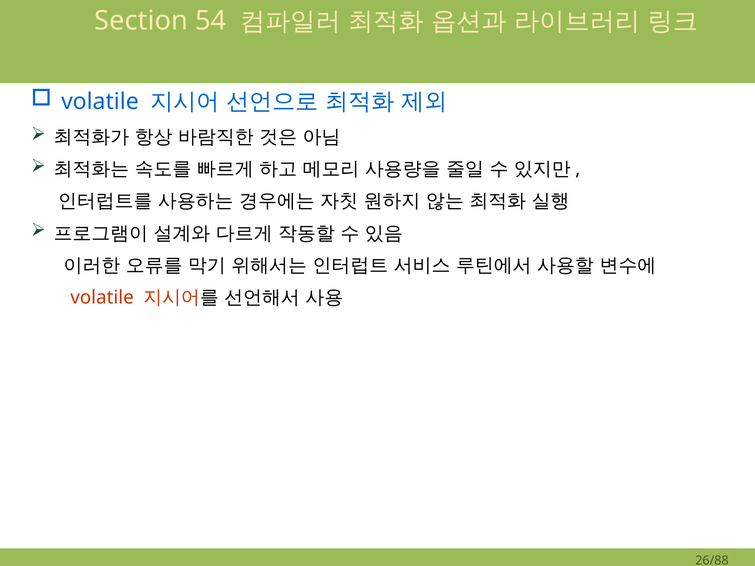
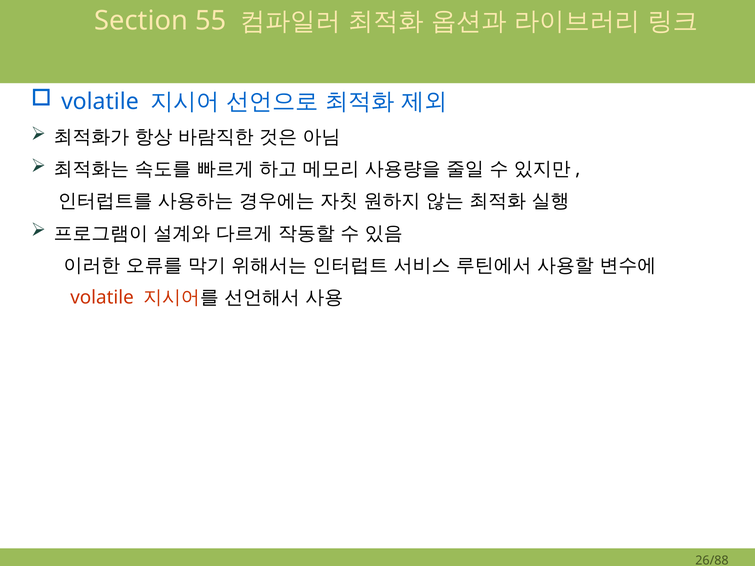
54: 54 -> 55 (211, 21)
